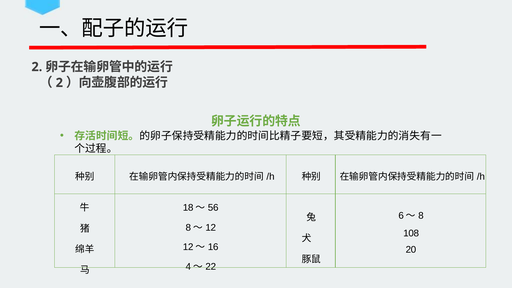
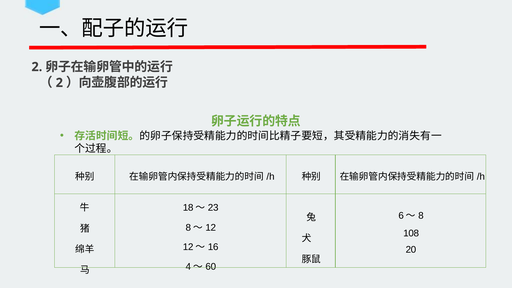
56: 56 -> 23 (213, 208)
22: 22 -> 60 (211, 267)
